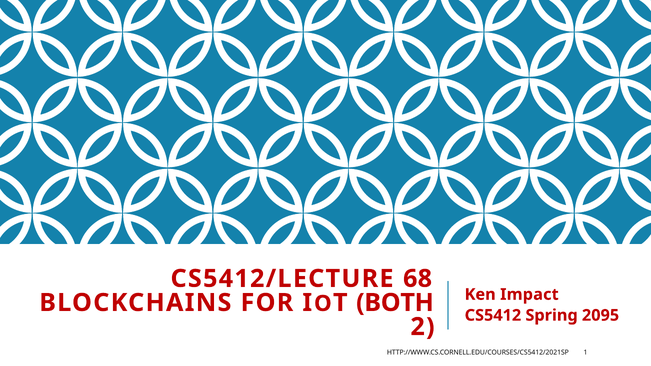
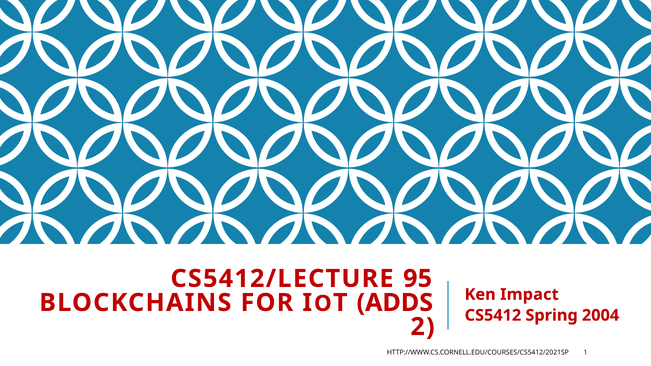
68: 68 -> 95 (418, 279)
BOTH: BOTH -> ADDS (395, 303)
2095: 2095 -> 2004 (601, 315)
